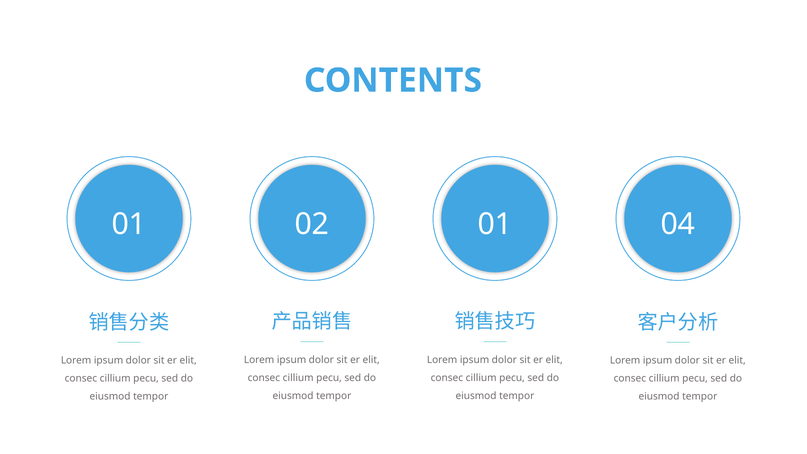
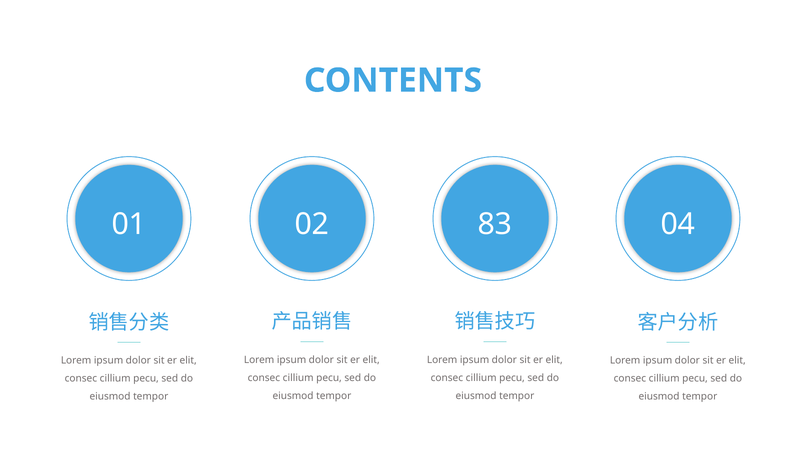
02 01: 01 -> 83 (495, 224)
